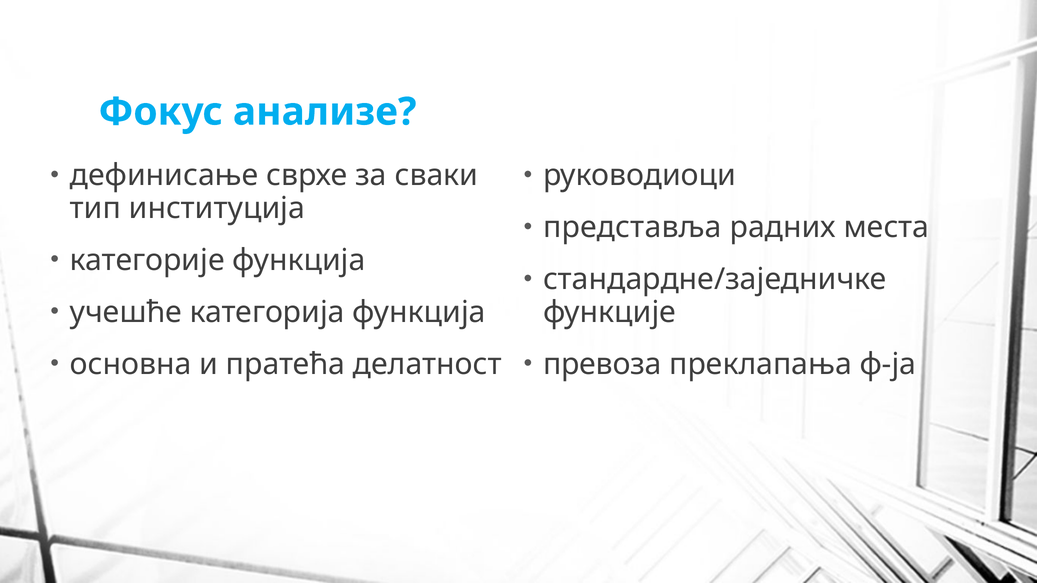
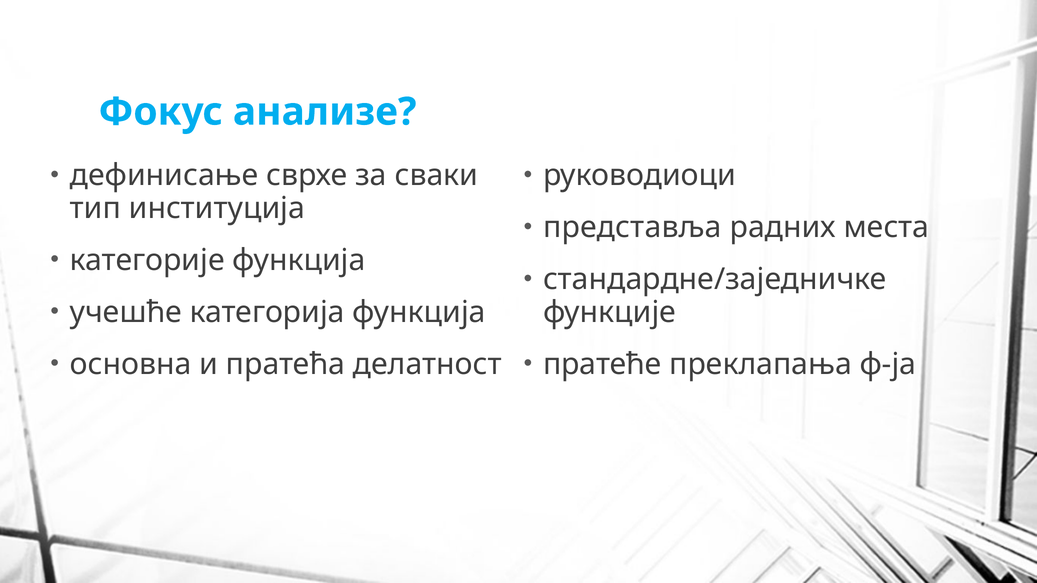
превоза: превоза -> пратеће (602, 364)
